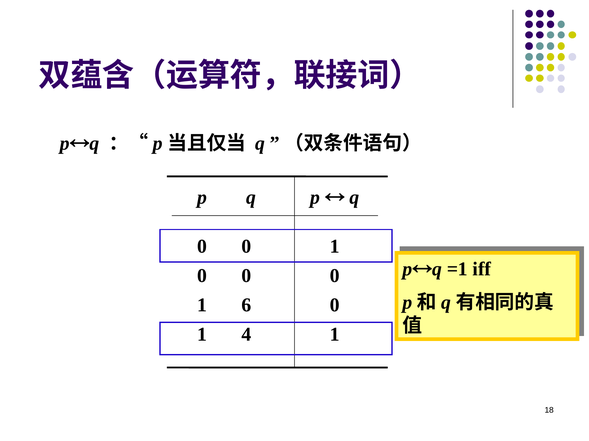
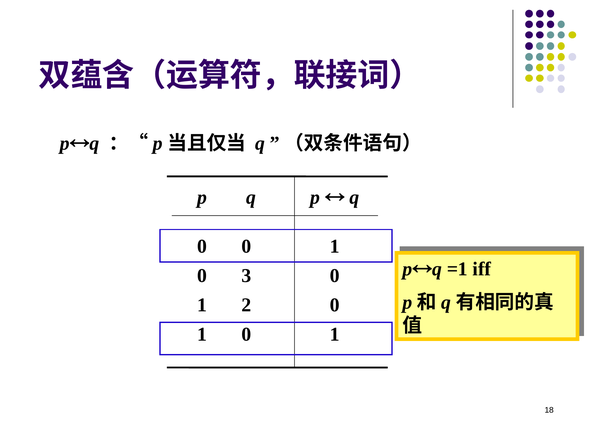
0: 0 -> 3 (246, 276)
6: 6 -> 2 (246, 306)
4: 4 -> 0 (246, 335)
